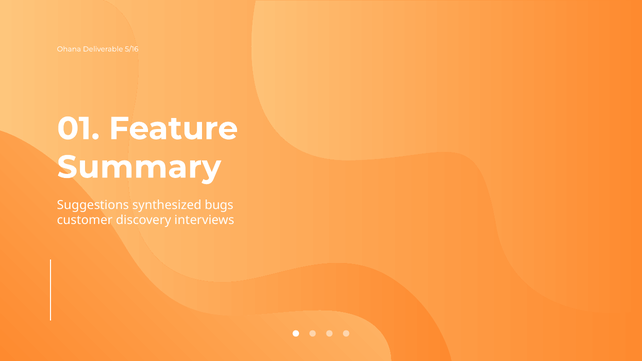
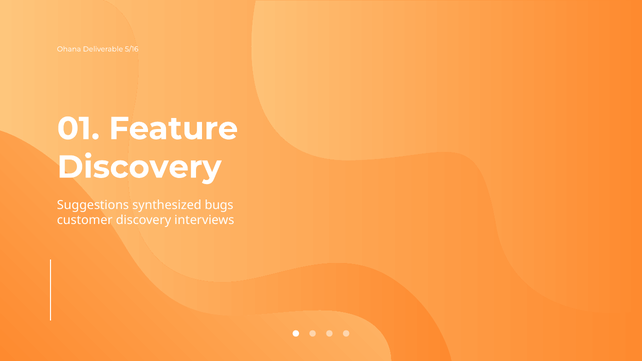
Summary: Summary -> Discovery (139, 167)
